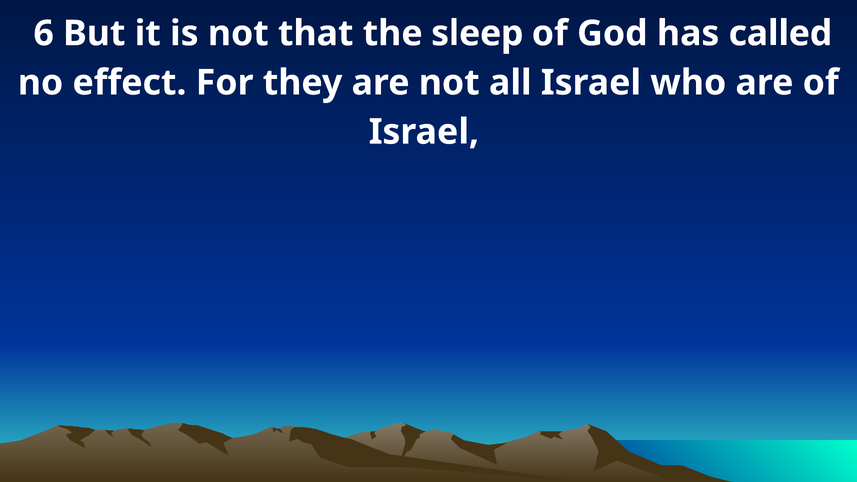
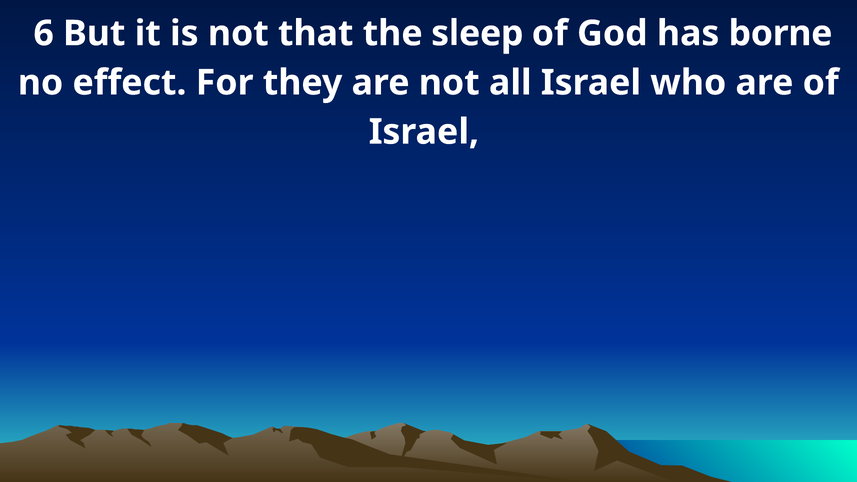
called: called -> borne (780, 33)
